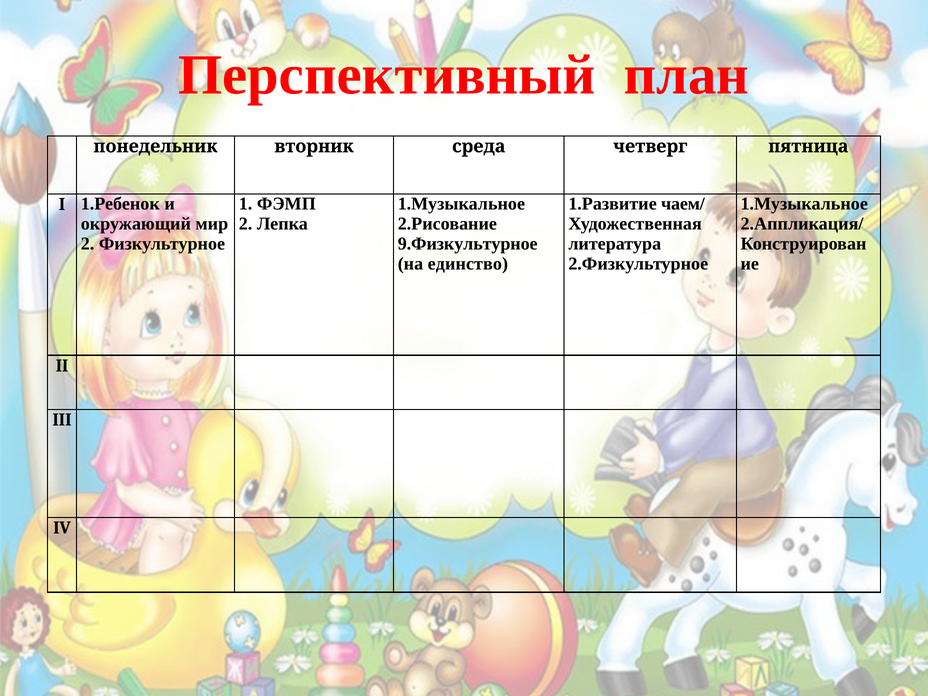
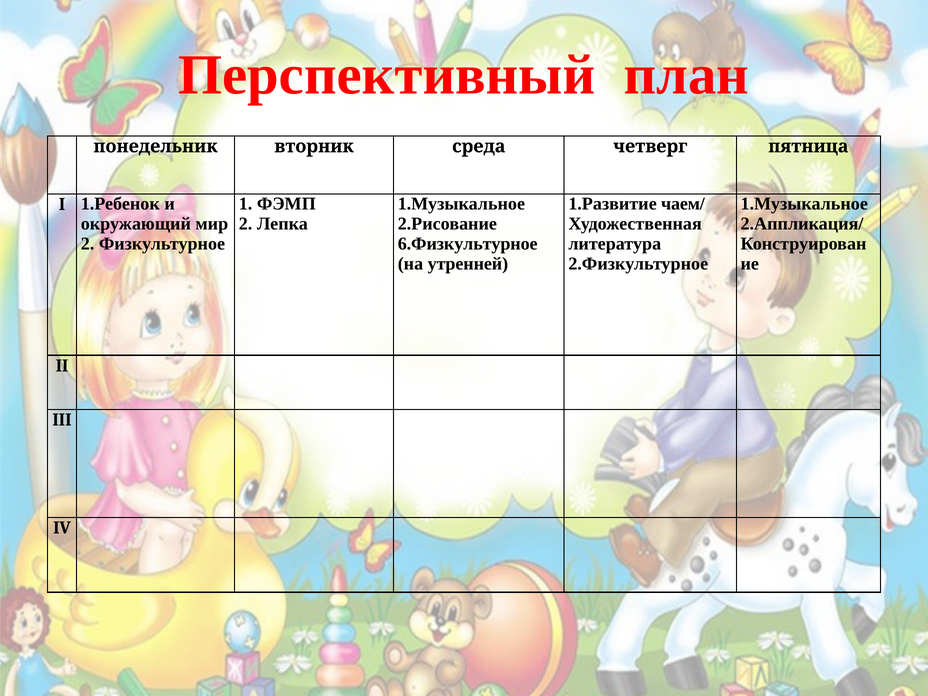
9.Физкультурное: 9.Физкультурное -> 6.Физкультурное (468, 244)
единство: единство -> утренней (468, 264)
